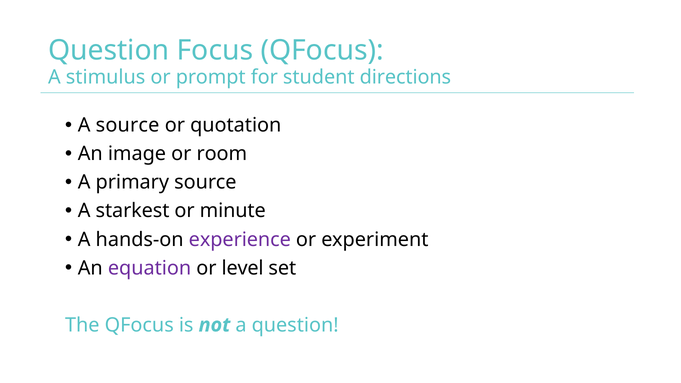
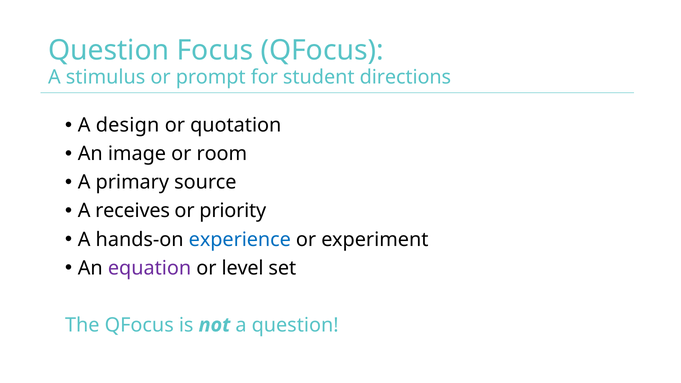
A source: source -> design (128, 125)
starkest: starkest -> receives (133, 211)
minute: minute -> priority (233, 211)
experience colour: purple -> blue (240, 239)
